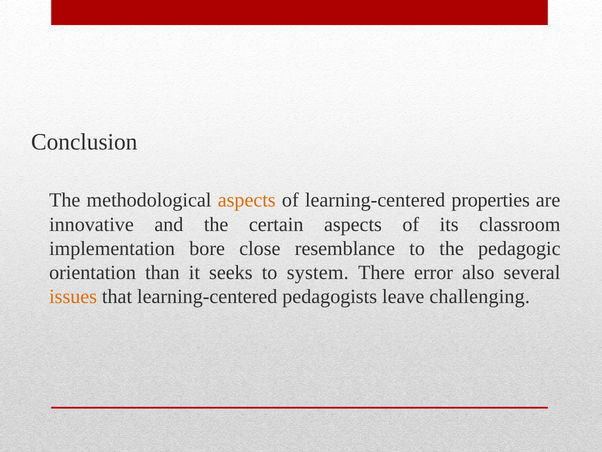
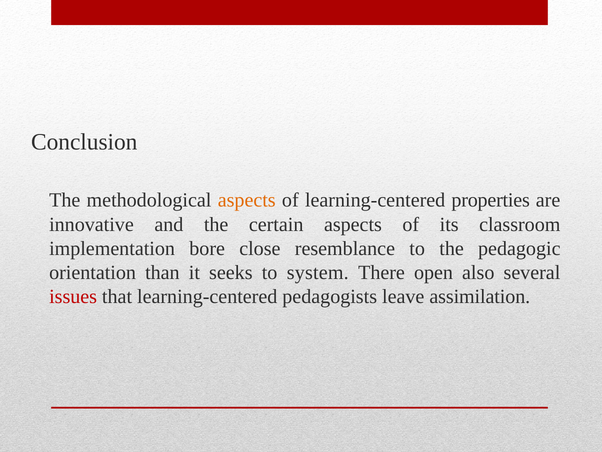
error: error -> open (434, 272)
issues colour: orange -> red (73, 296)
challenging: challenging -> assimilation (480, 296)
